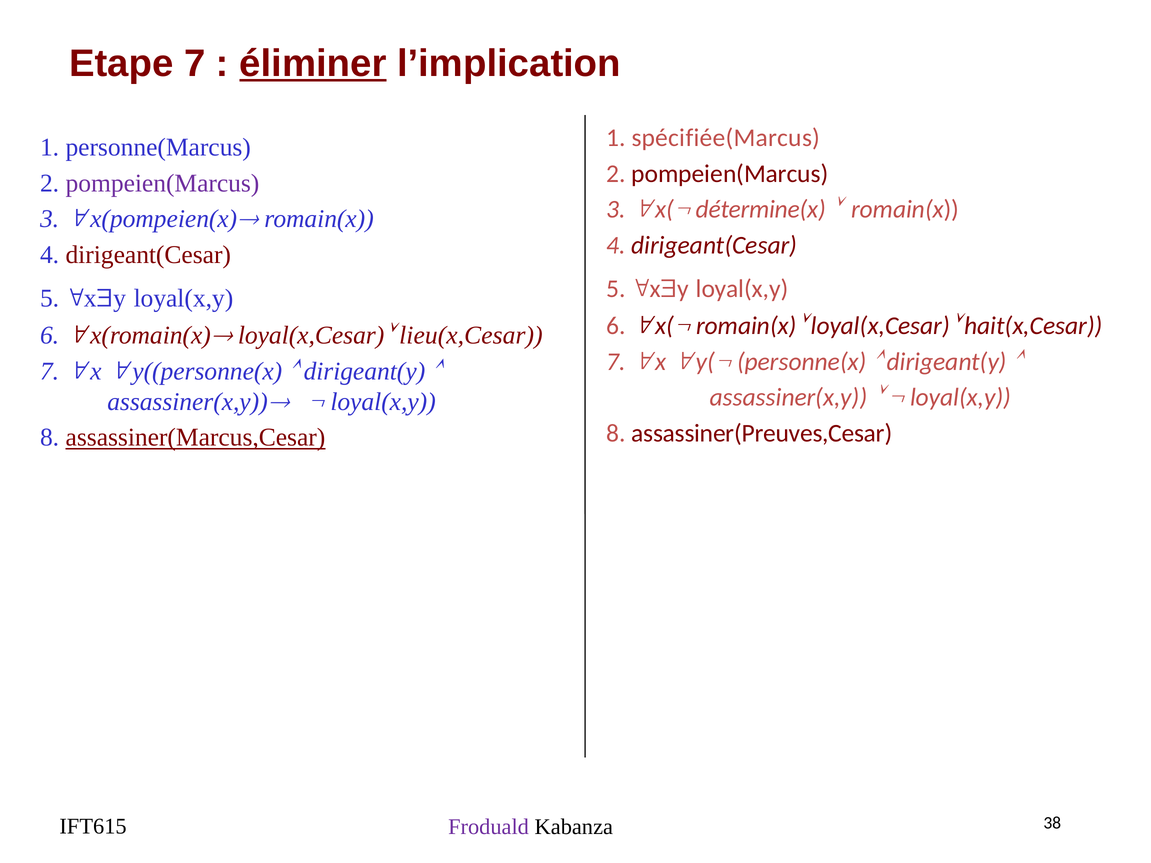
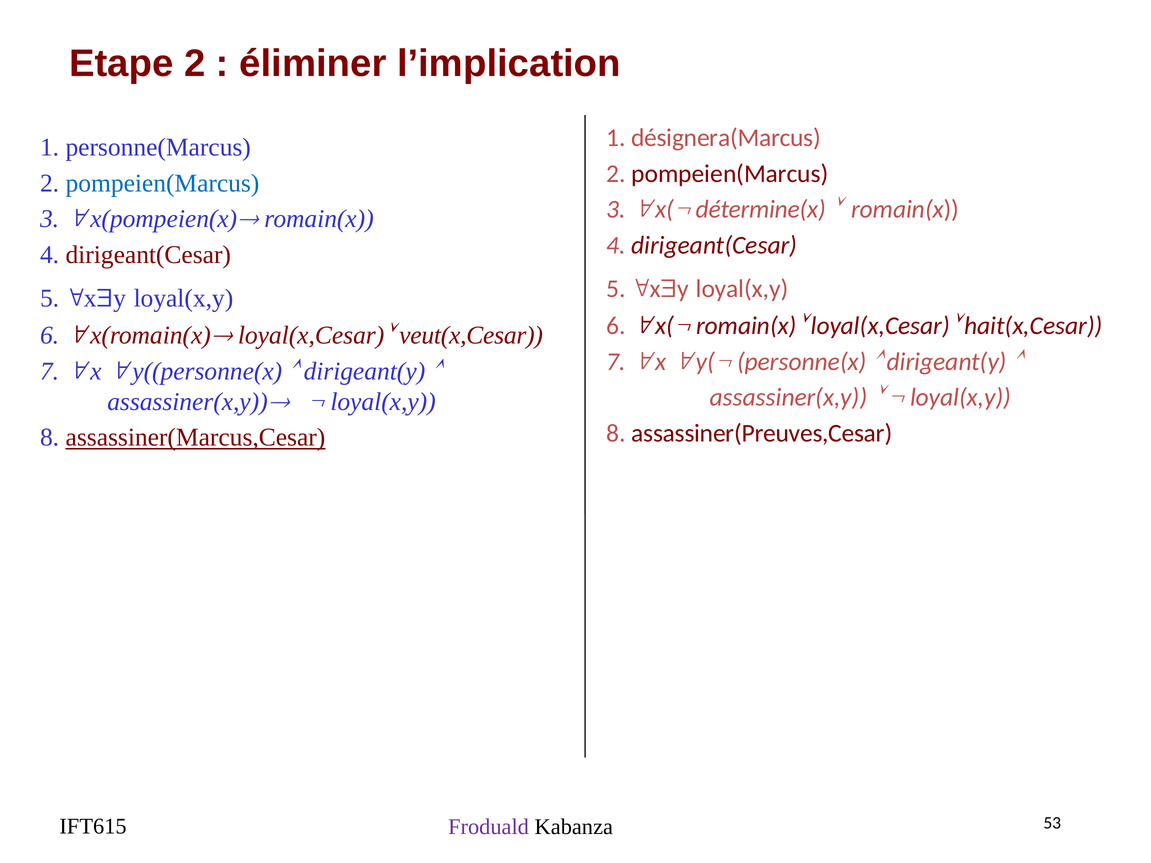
Etape 7: 7 -> 2 (195, 64)
éliminer underline: present -> none (313, 64)
spécifiée(Marcus: spécifiée(Marcus -> désignera(Marcus (726, 138)
pompeien(Marcus colour: purple -> blue (162, 183)
lieu(x,Cesar: lieu(x,Cesar -> veut(x,Cesar (471, 335)
38: 38 -> 53 (1052, 823)
